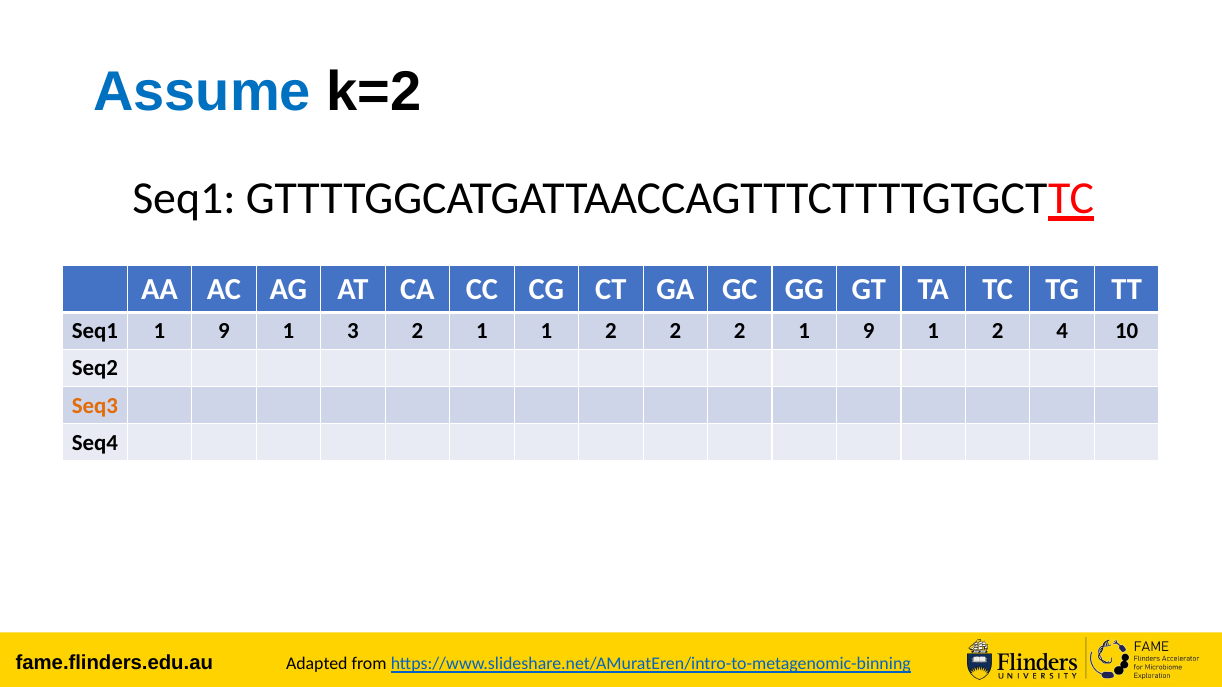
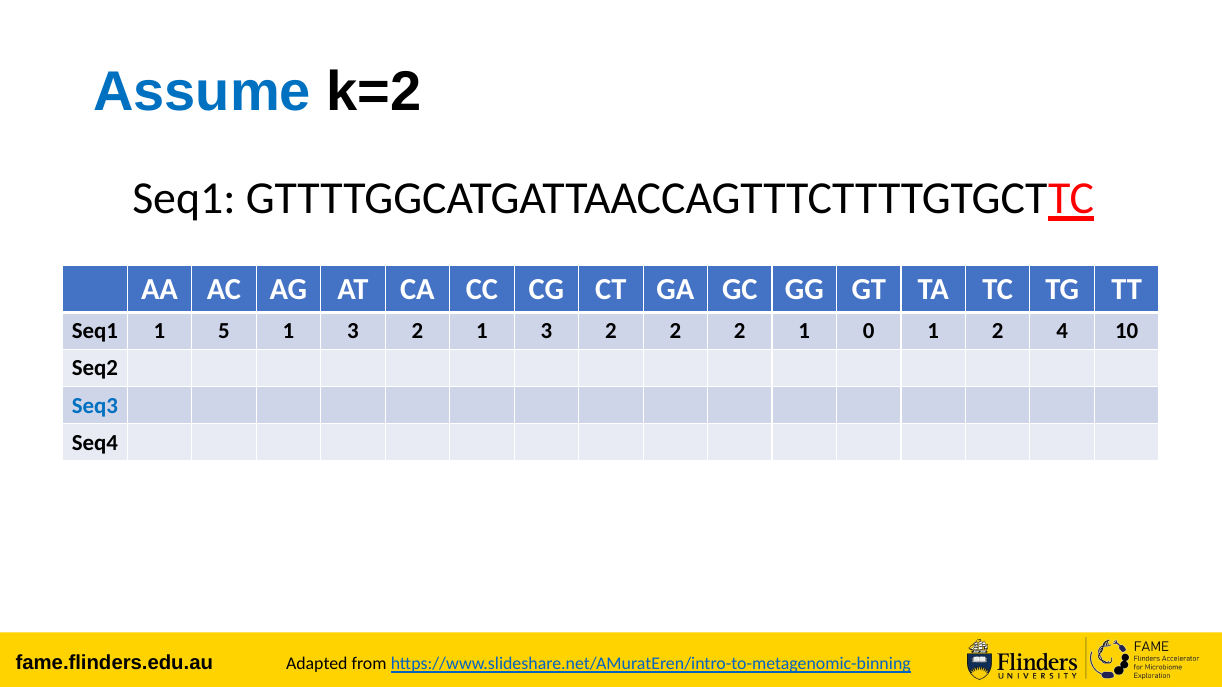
Seq1 1 9: 9 -> 5 (224, 331)
2 1 1: 1 -> 3 (546, 331)
2 1 9: 9 -> 0 (869, 331)
Seq3 colour: orange -> blue (95, 406)
